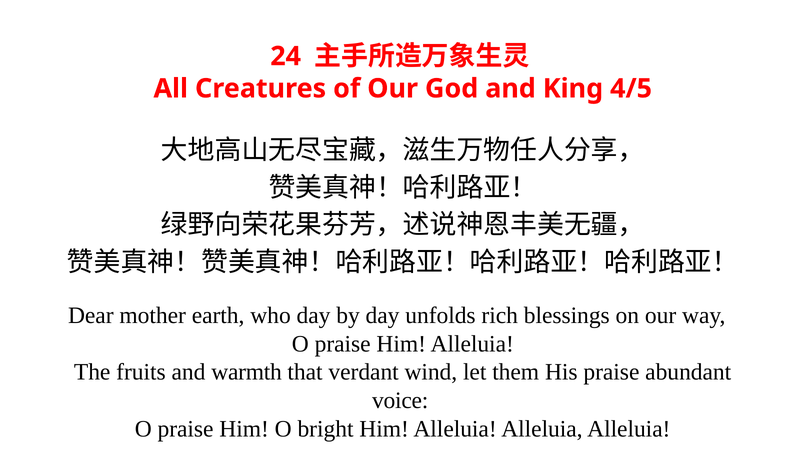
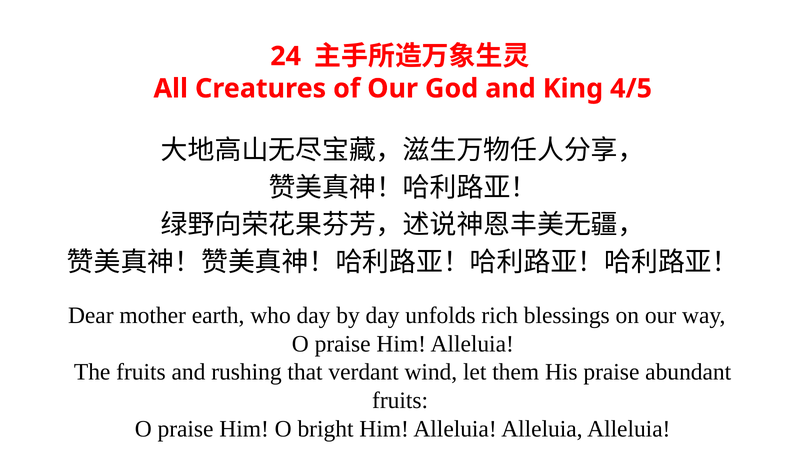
warmth: warmth -> rushing (246, 372)
voice: voice -> fruits (400, 400)
